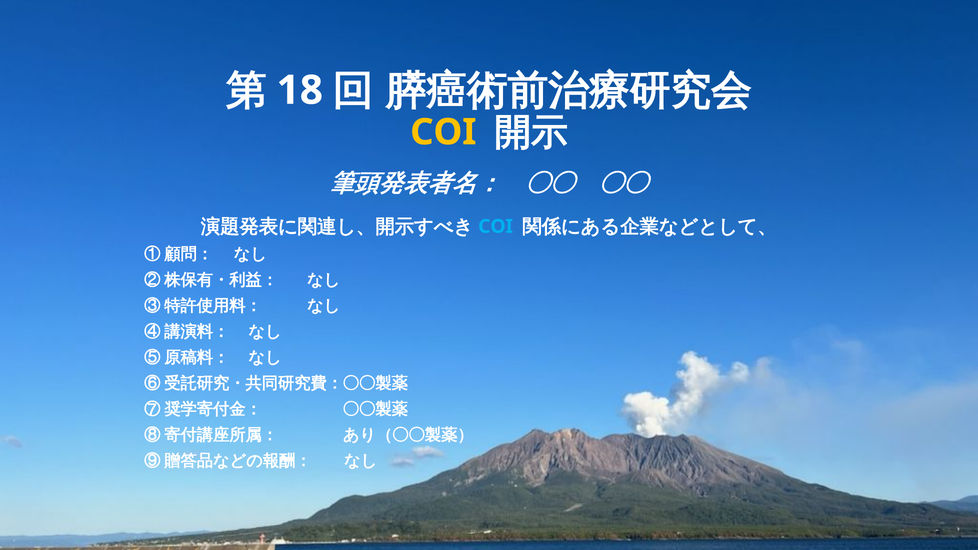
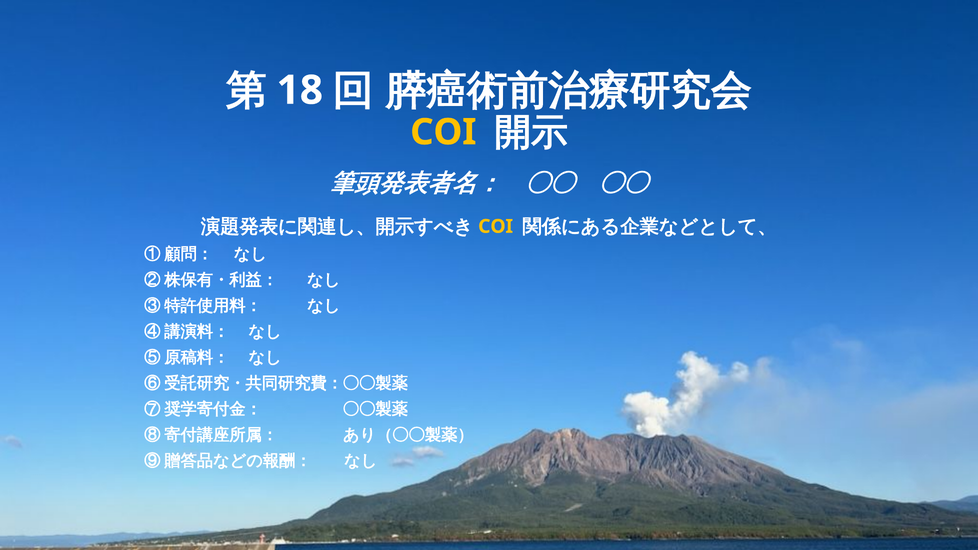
COI colour: light blue -> yellow (496, 226)
